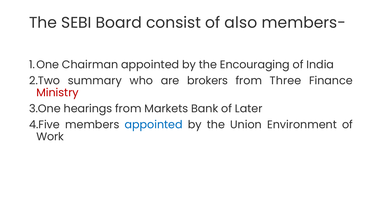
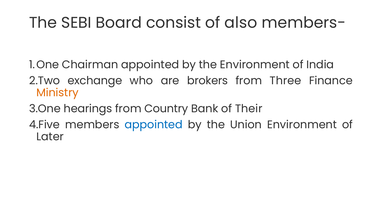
the Encouraging: Encouraging -> Environment (255, 65)
summary: summary -> exchange (95, 81)
Ministry colour: red -> orange (57, 93)
Markets: Markets -> Country (166, 109)
Later: Later -> Their (249, 109)
Work: Work -> Later (50, 137)
